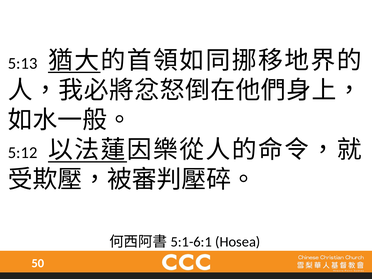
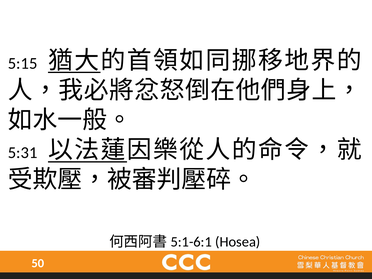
5:13: 5:13 -> 5:15 (23, 63)
5:12: 5:12 -> 5:31 (23, 153)
